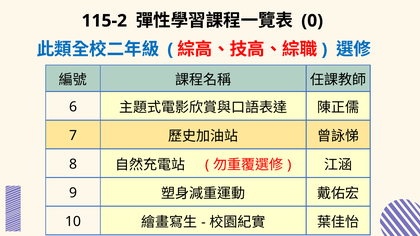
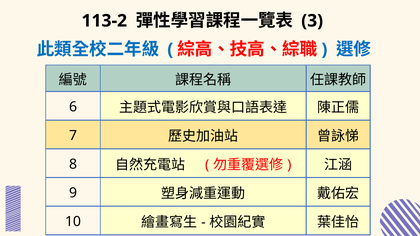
115-2: 115-2 -> 113-2 (104, 21)
0: 0 -> 3 (312, 21)
